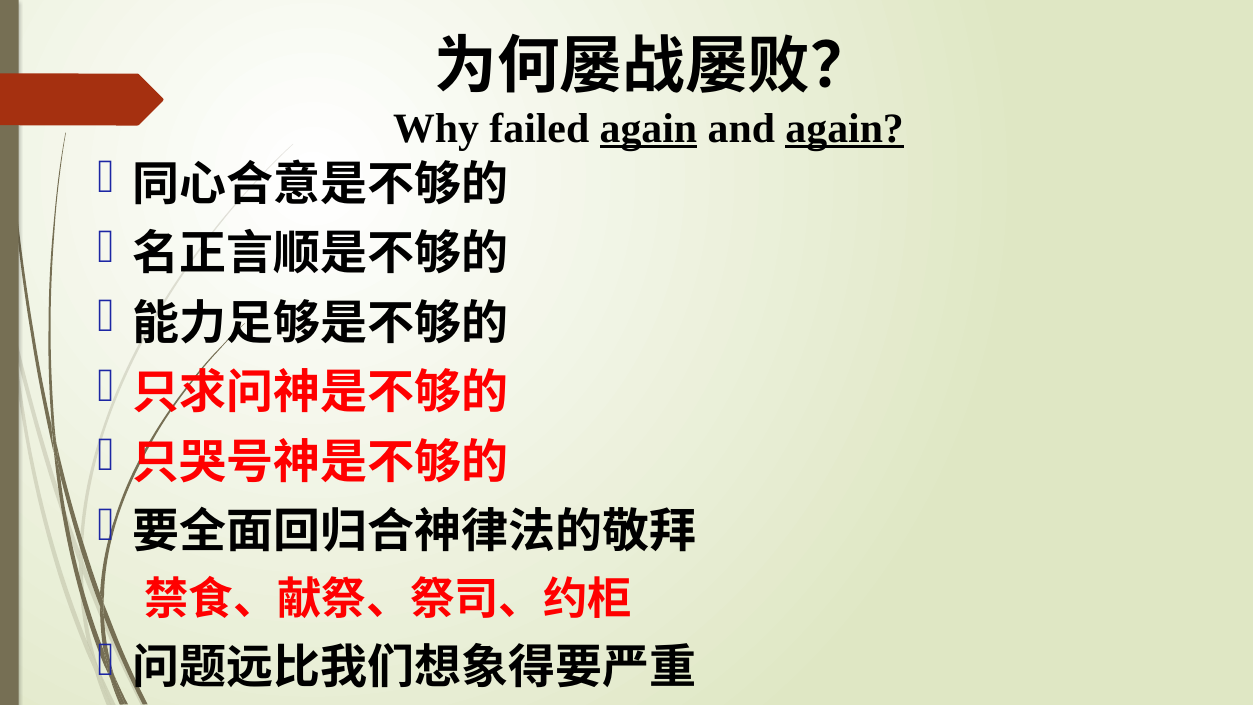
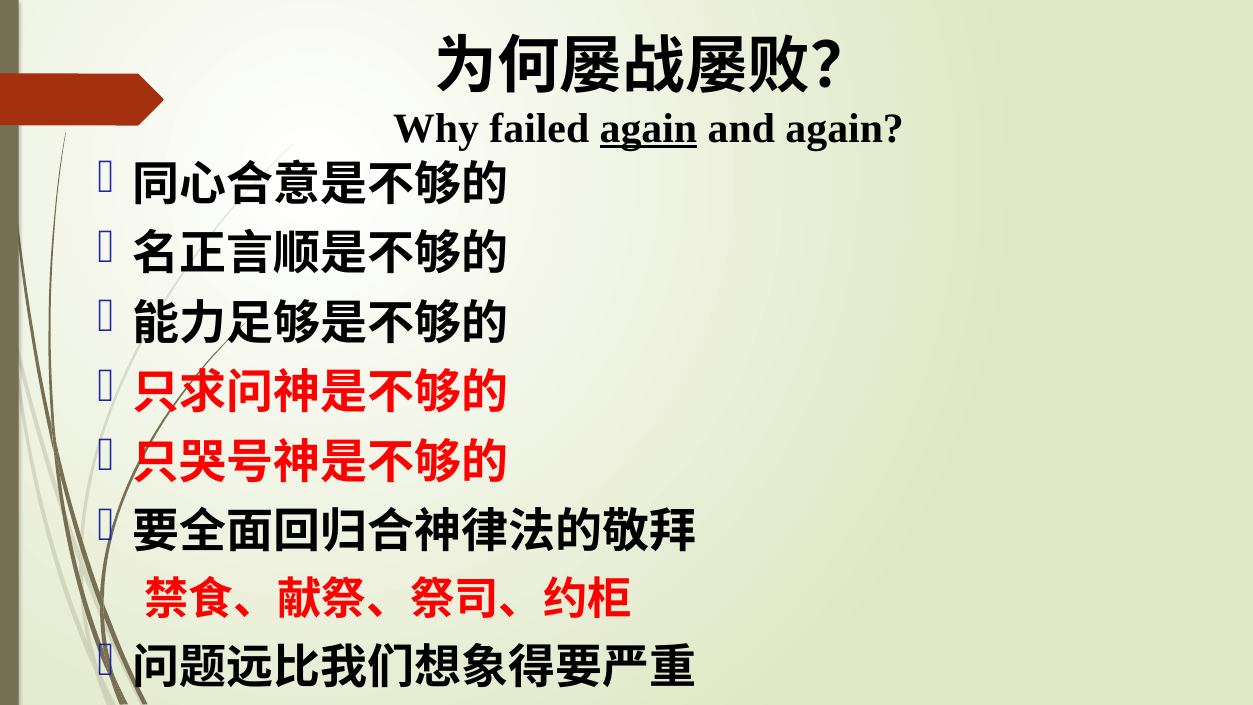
again underline: present -> none (845, 128)
